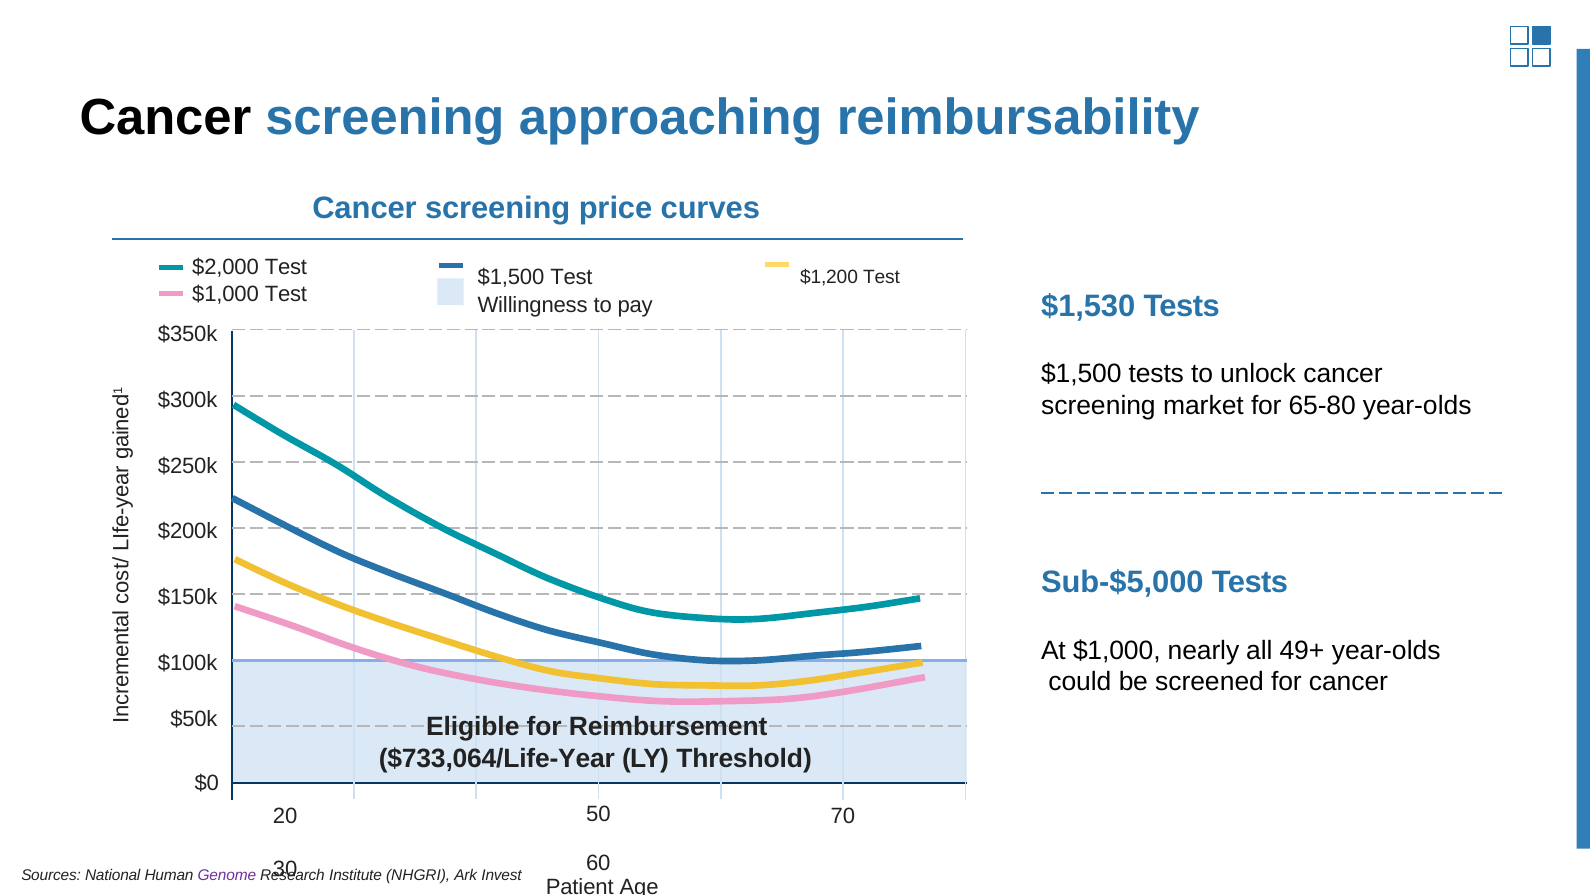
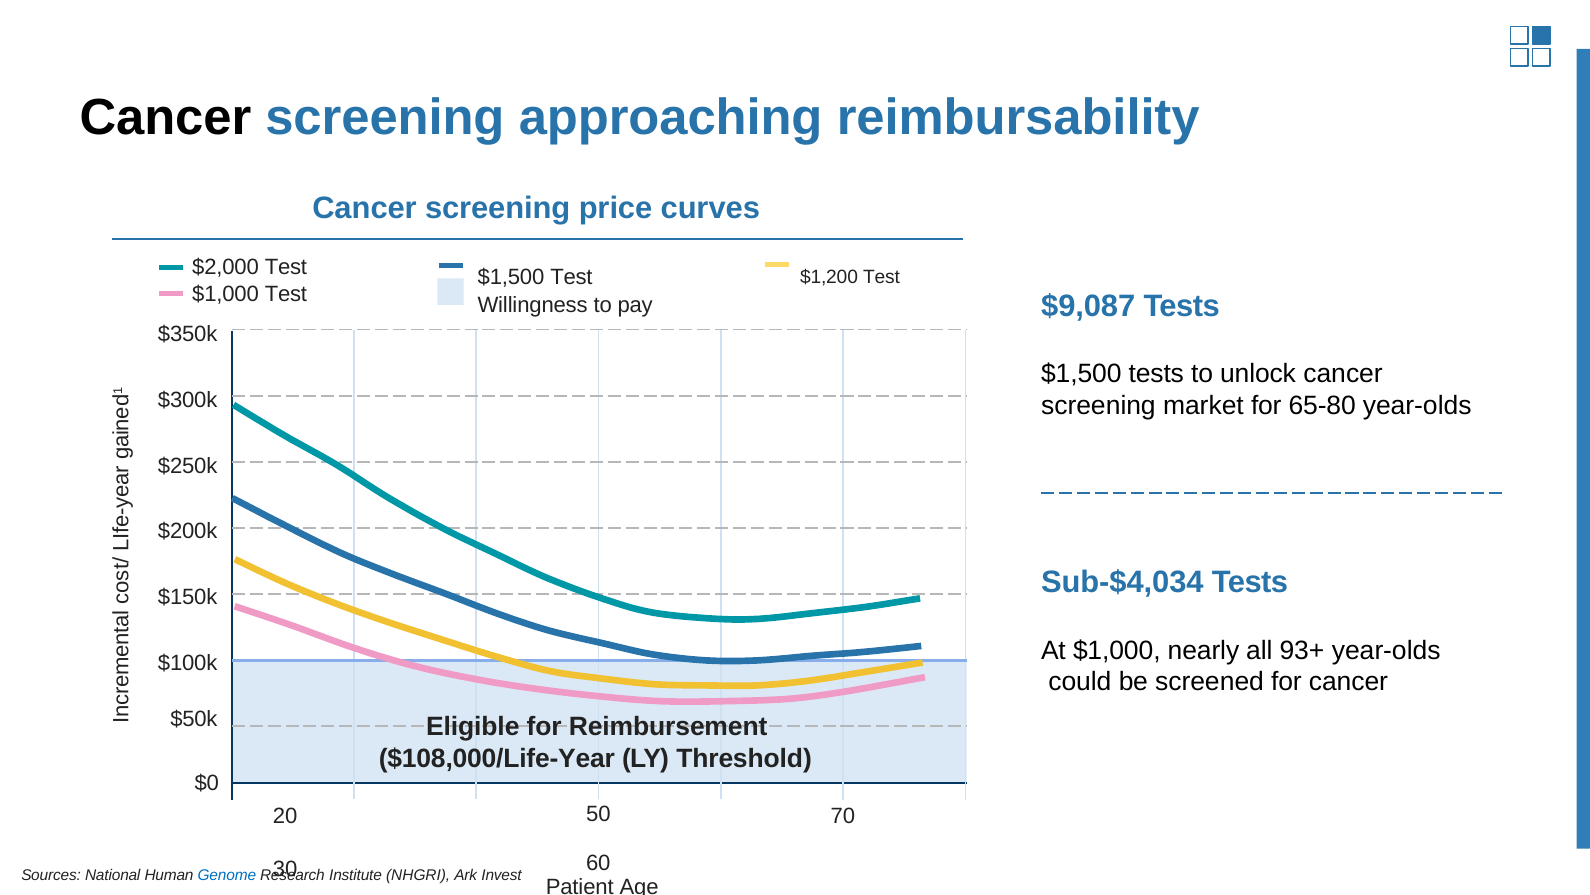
$1,530: $1,530 -> $9,087 (1088, 306)
Sub-$5,000: Sub-$5,000 -> Sub-$4,034 (1122, 582)
49+: 49+ -> 93+ (1302, 650)
$733,064/Life-Year: $733,064/Life-Year -> $108,000/Life-Year (497, 758)
Genome colour: purple -> blue (227, 875)
